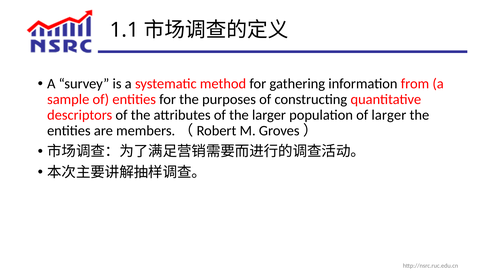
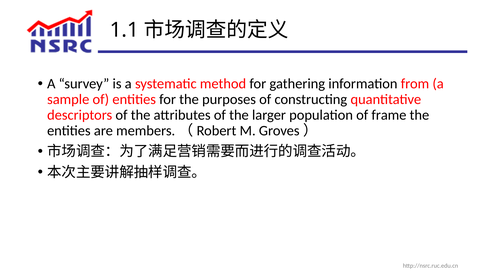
of larger: larger -> frame (389, 115)
